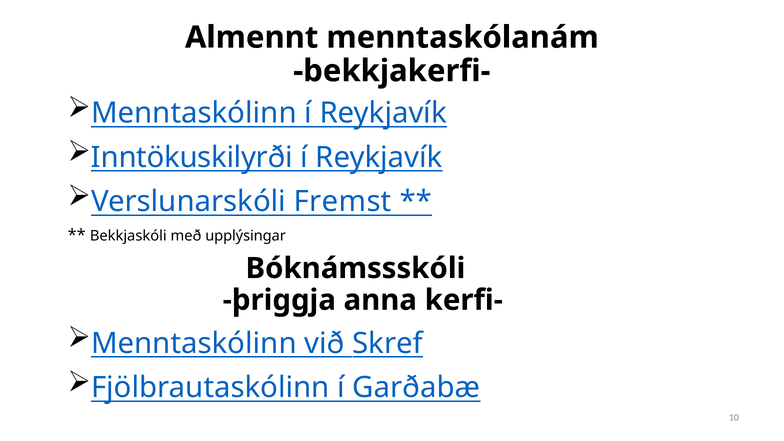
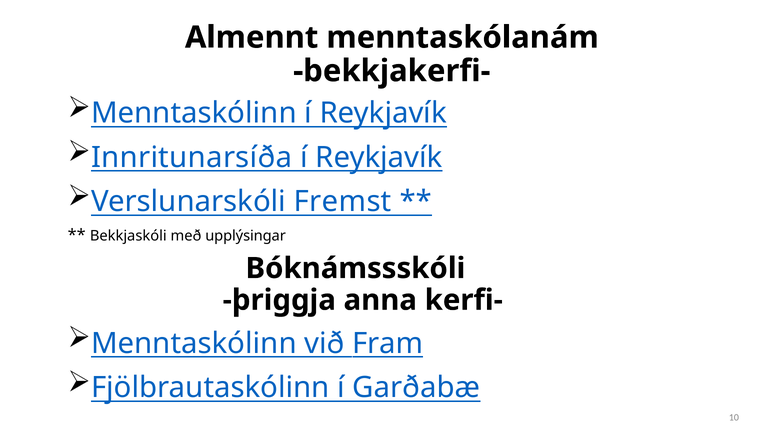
Inntökuskilyrði: Inntökuskilyrði -> Innritunarsíða (192, 157)
Skref: Skref -> Fram (388, 343)
